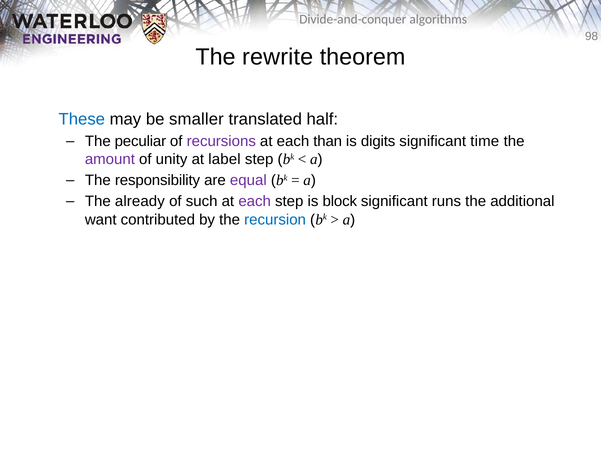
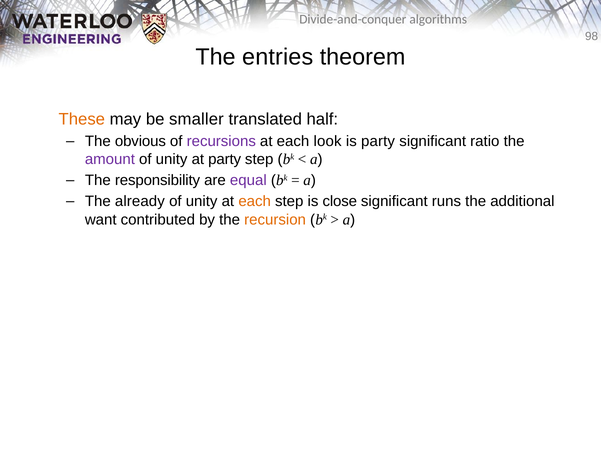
rewrite: rewrite -> entries (278, 57)
These colour: blue -> orange (82, 119)
peculiar: peculiar -> obvious (140, 141)
than: than -> look (328, 141)
is digits: digits -> party (378, 141)
time: time -> ratio (485, 141)
at label: label -> party (225, 159)
such: such -> unity (202, 201)
each colour: purple -> orange (255, 201)
block: block -> close (340, 201)
recursion colour: blue -> orange (275, 219)
